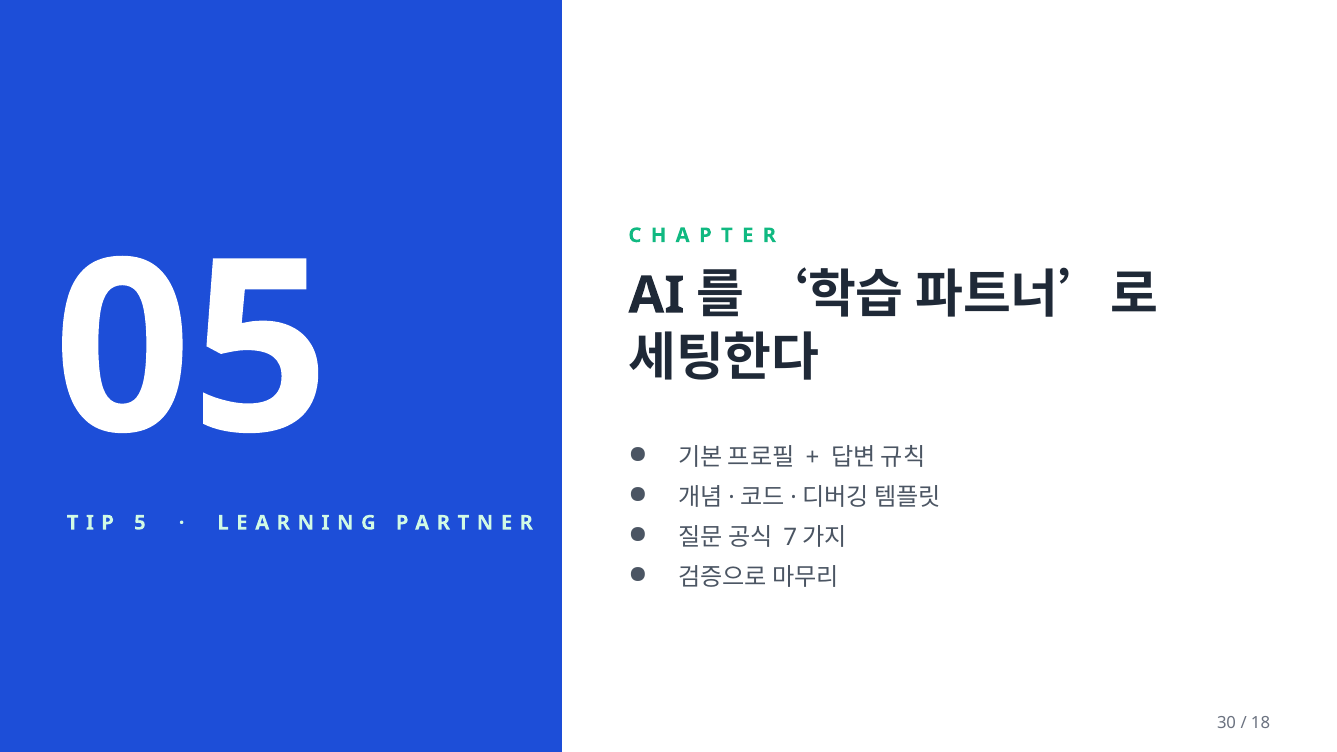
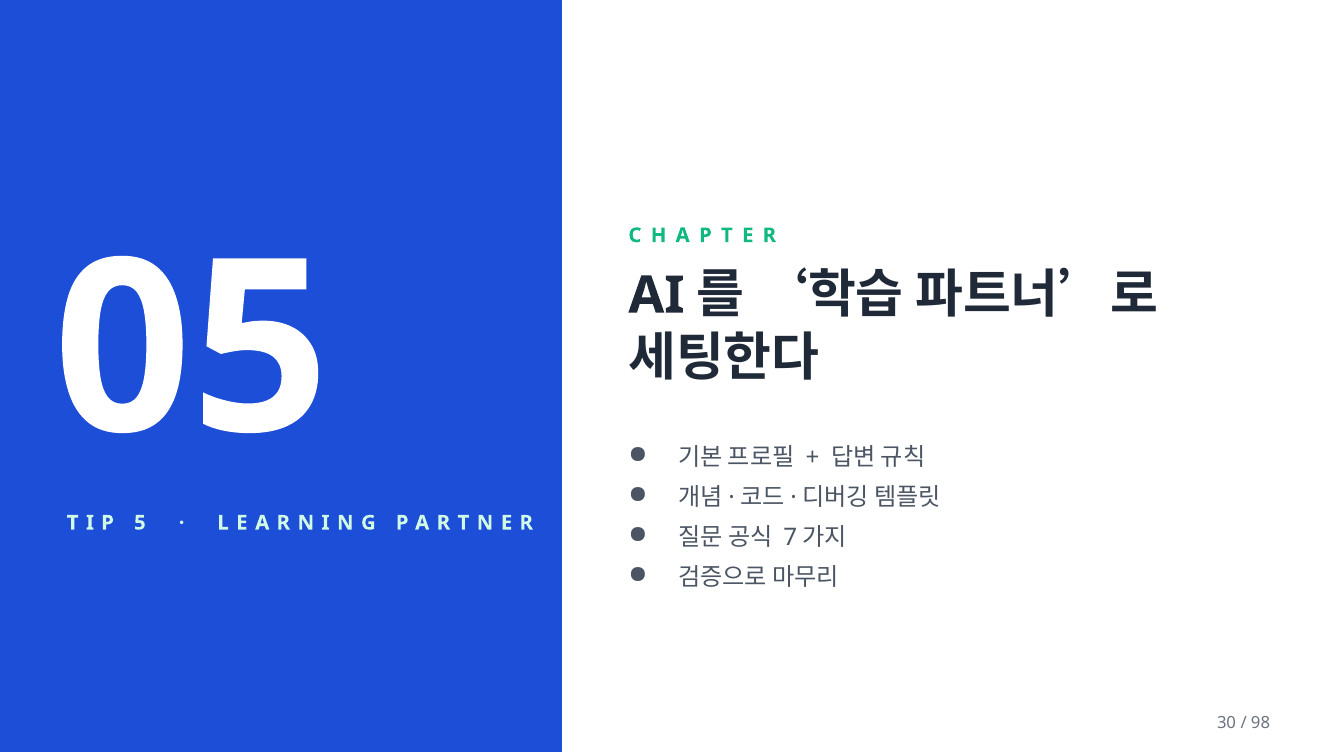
18: 18 -> 98 (1261, 723)
